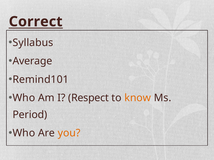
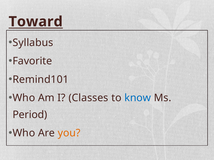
Correct: Correct -> Toward (36, 22)
Average: Average -> Favorite (32, 61)
Respect: Respect -> Classes (88, 98)
know colour: orange -> blue (138, 98)
